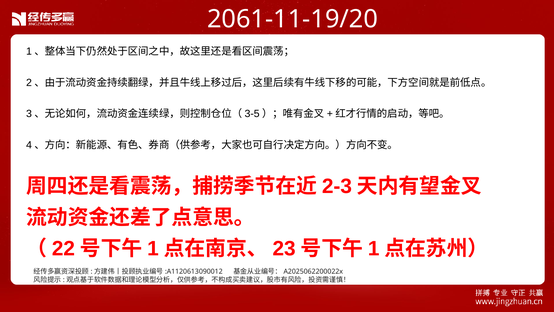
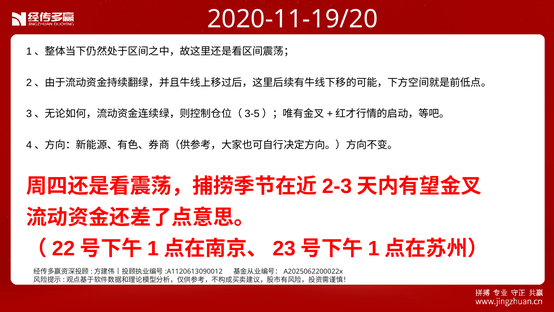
2061-11-19/20: 2061-11-19/20 -> 2020-11-19/20 (293, 19)
